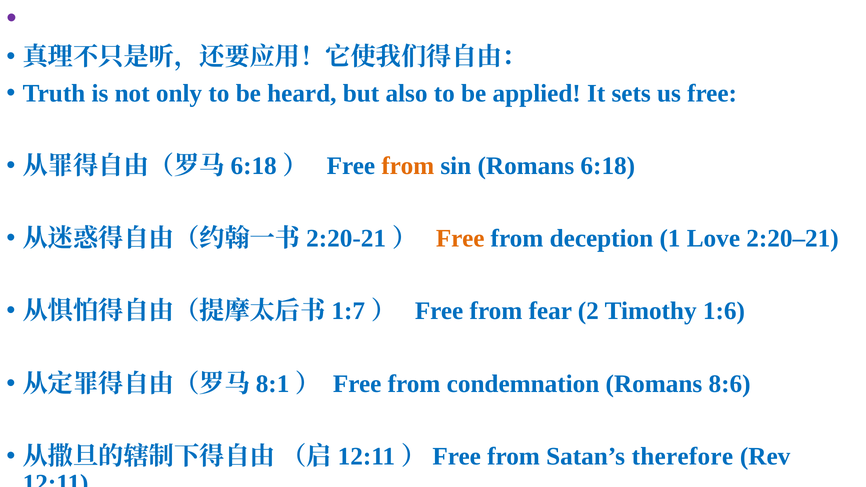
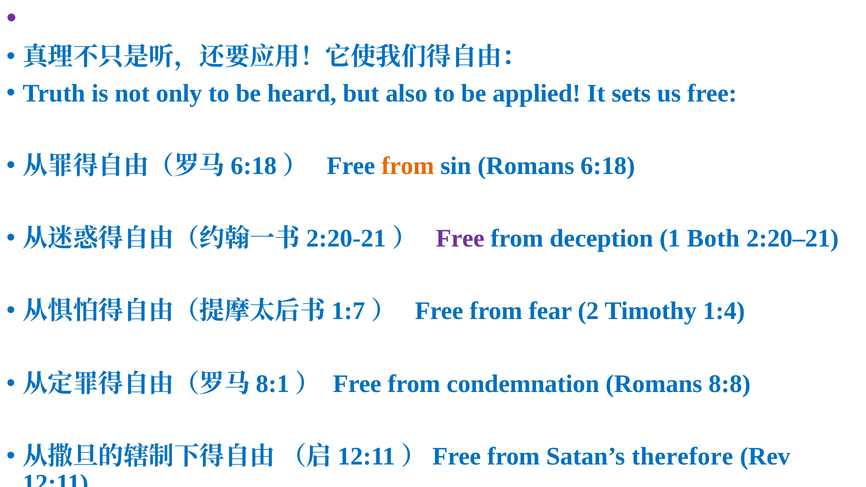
Free colour: orange -> purple (460, 239)
Love: Love -> Both (713, 239)
1:6: 1:6 -> 1:4 (724, 311)
8:6: 8:6 -> 8:8 (730, 384)
